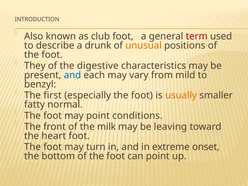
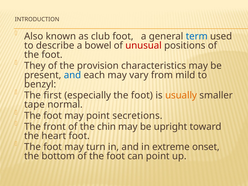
term colour: red -> blue (197, 36)
drunk: drunk -> bowel (98, 45)
unusual colour: orange -> red (144, 45)
digestive: digestive -> provision (98, 66)
fatty: fatty -> tape (34, 105)
conditions: conditions -> secretions (137, 116)
milk: milk -> chin (106, 127)
leaving: leaving -> upright (170, 127)
